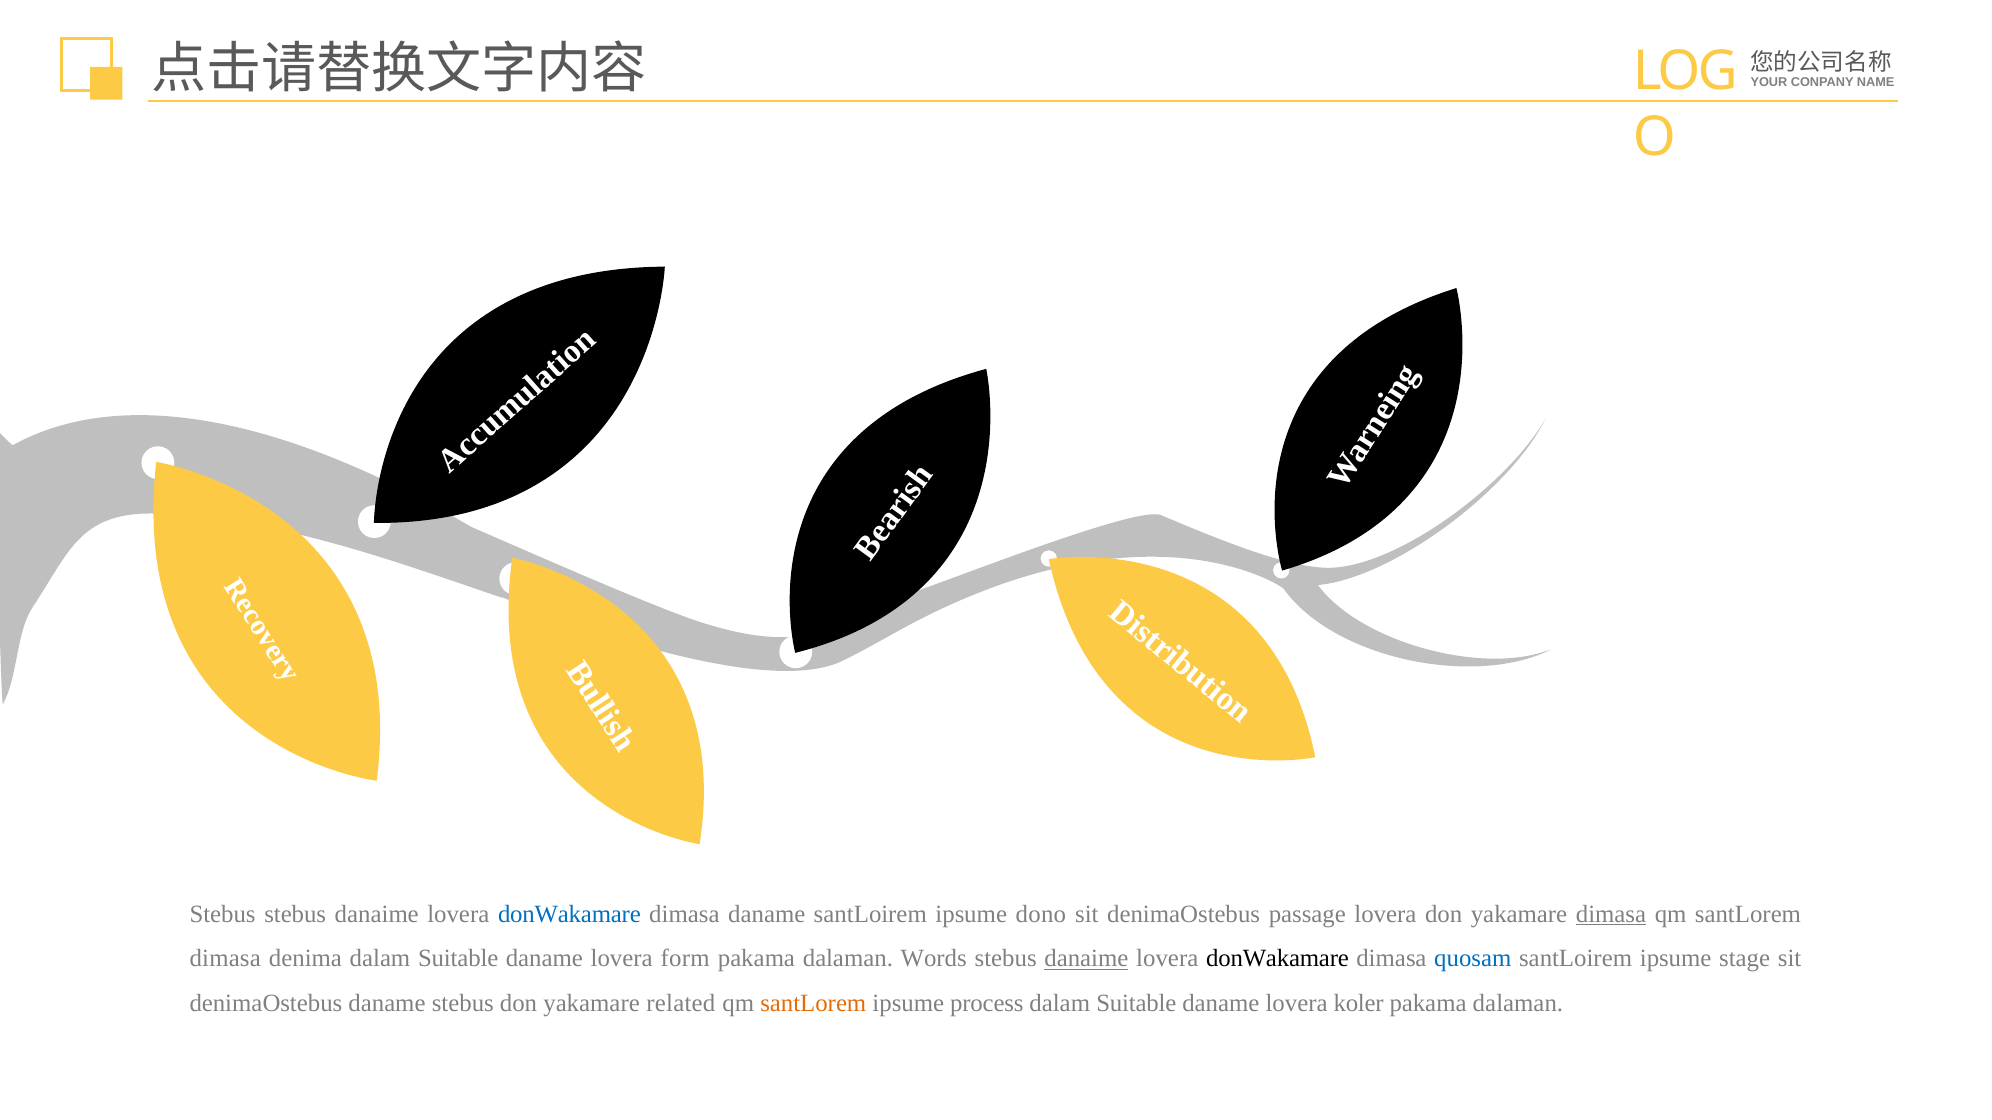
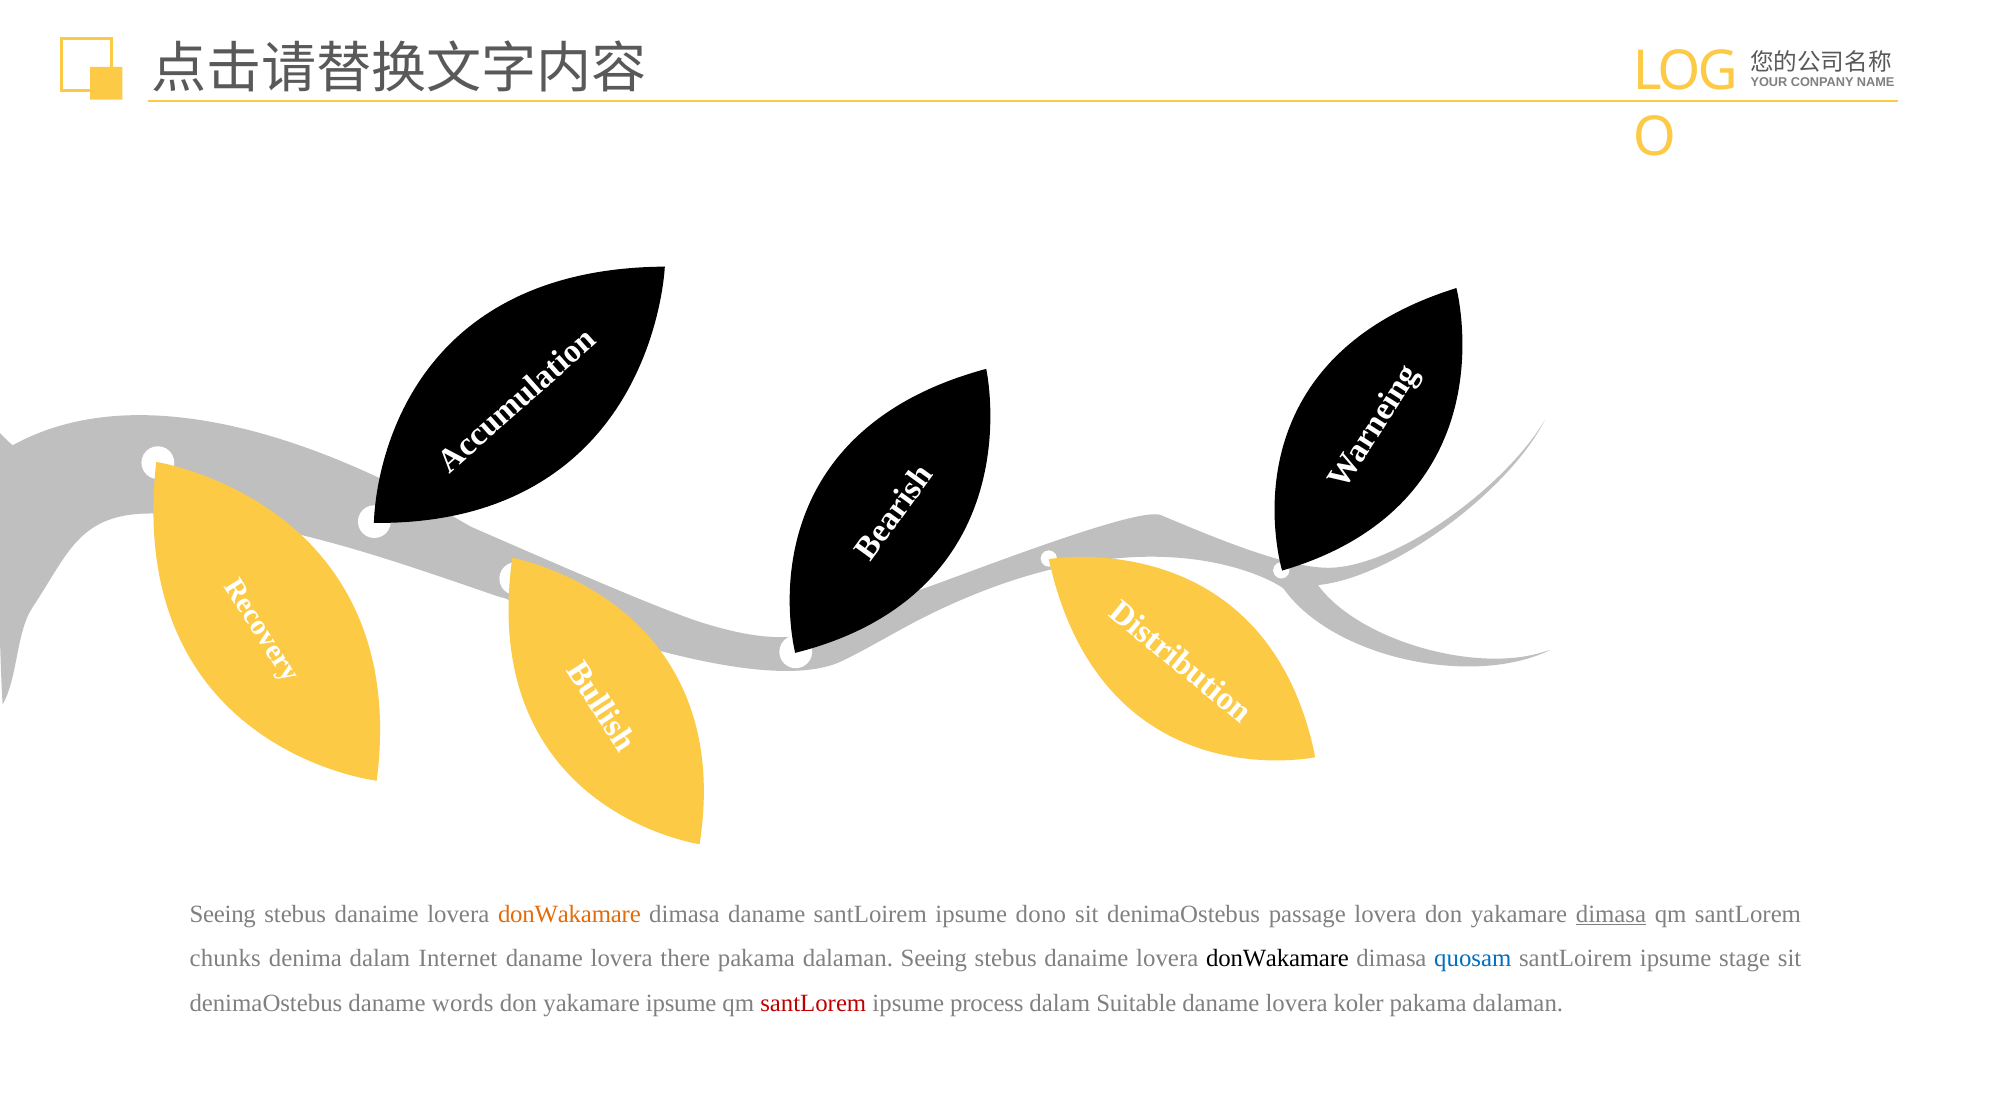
Stebus: Stebus -> Seeing (223, 914)
donWakamare colour: blue -> orange (569, 914)
dimasa: dimasa -> chunks (225, 959)
denima dalam Suitable: Suitable -> Internet (458, 959)
form: form -> there (685, 959)
dalaman Words: Words -> Seeing (934, 959)
danaime underline: present -> none (1086, 959)
daname stebus: stebus -> words (463, 1004)
yakamare related: related -> ipsume (681, 1004)
santLorem colour: orange -> red (813, 1004)
